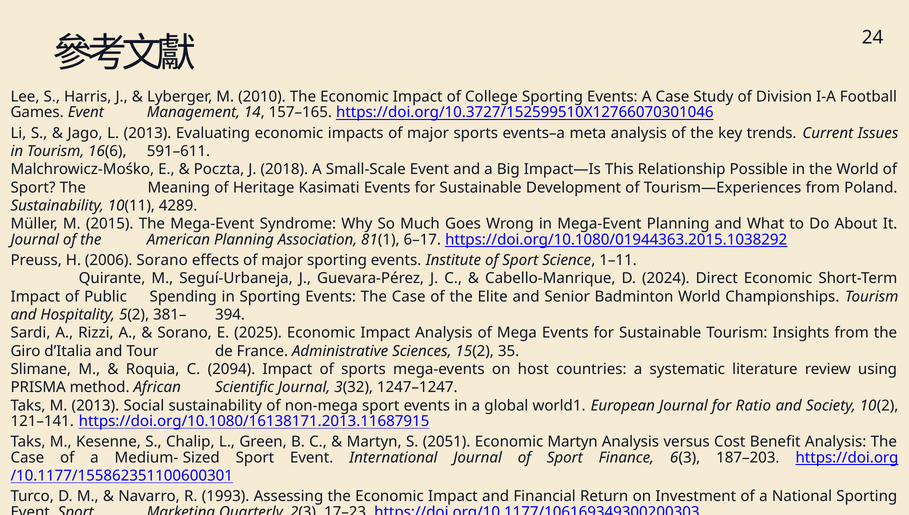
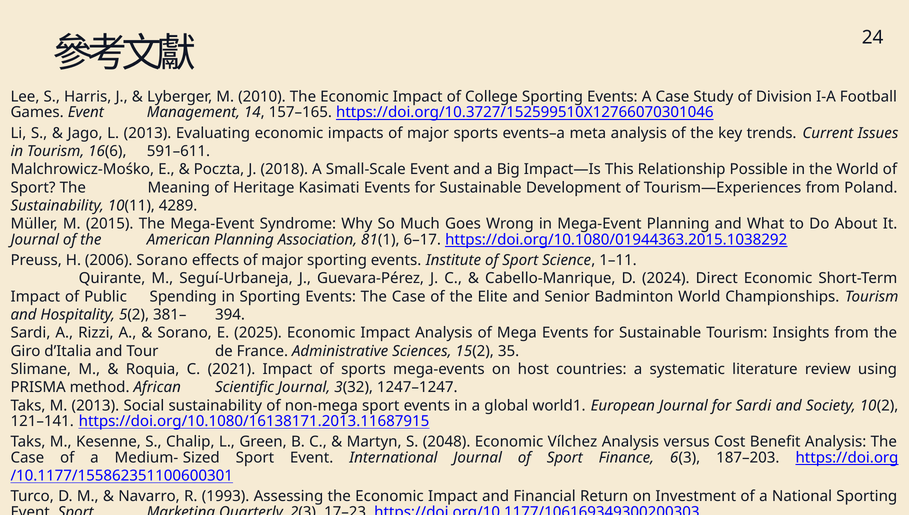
2094: 2094 -> 2021 (231, 369)
for Ratio: Ratio -> Sardi (753, 406)
2051: 2051 -> 2048 (447, 442)
Economic Martyn: Martyn -> Vílchez (572, 442)
